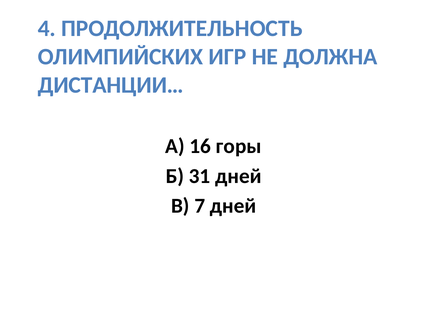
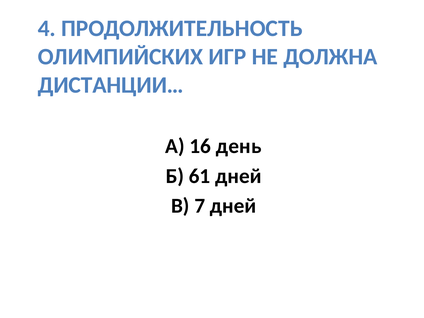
горы: горы -> день (239, 146)
31: 31 -> 61 (200, 176)
